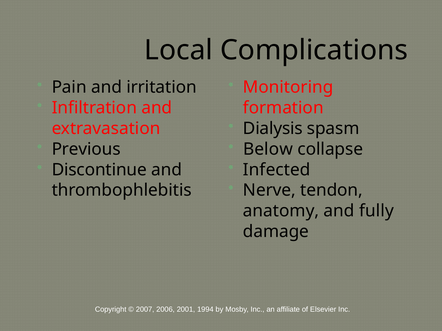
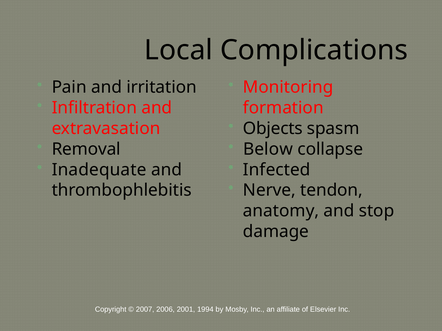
Dialysis: Dialysis -> Objects (273, 129)
Previous: Previous -> Removal (86, 149)
Discontinue: Discontinue -> Inadequate (99, 170)
fully: fully -> stop (377, 211)
